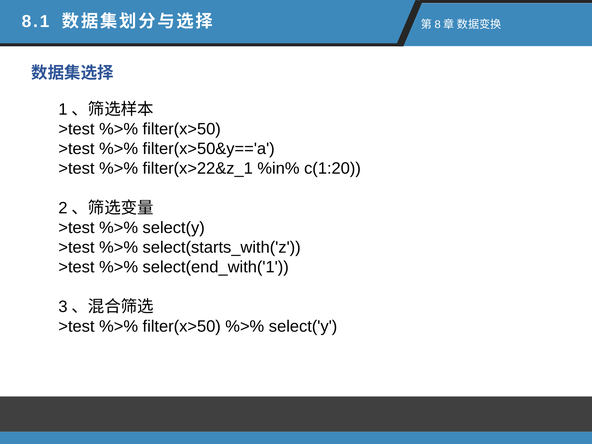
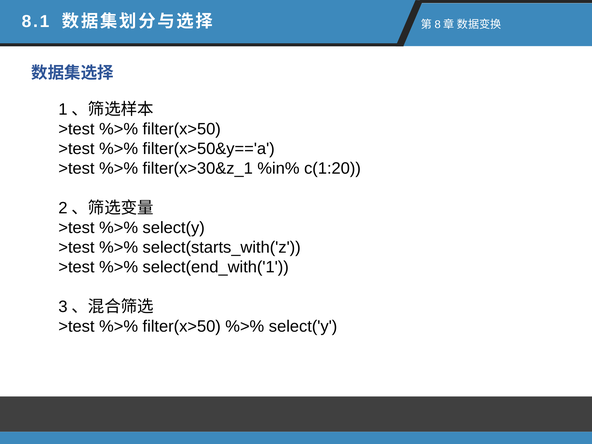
filter(x>22&z_1: filter(x>22&z_1 -> filter(x>30&z_1 (198, 168)
